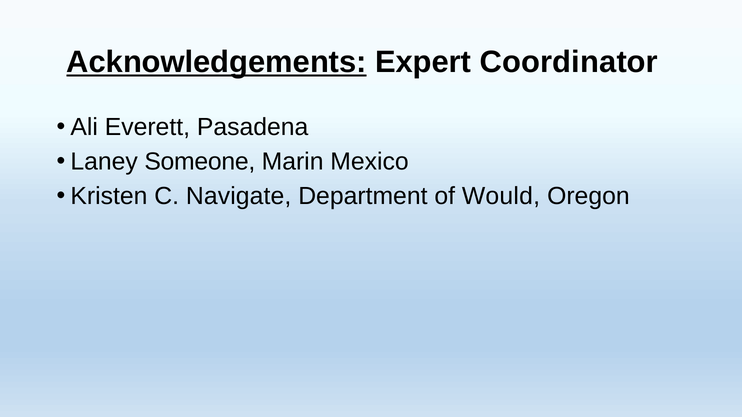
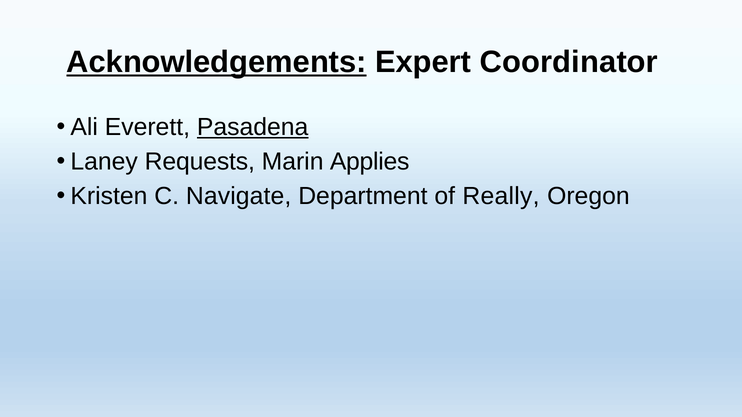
Pasadena underline: none -> present (253, 127)
Someone: Someone -> Requests (200, 162)
Mexico: Mexico -> Applies (370, 162)
Would: Would -> Really (501, 196)
